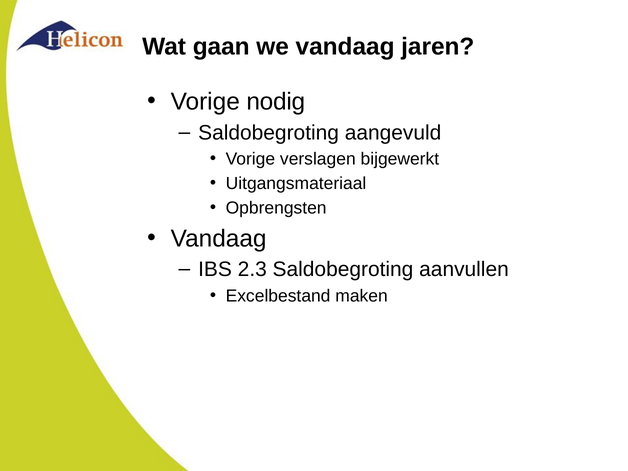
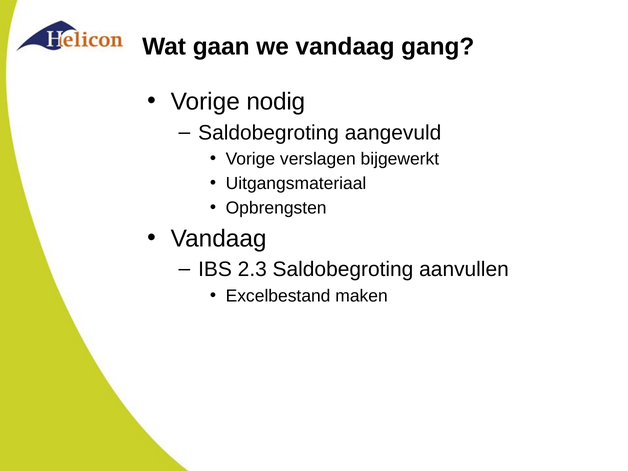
jaren: jaren -> gang (438, 47)
